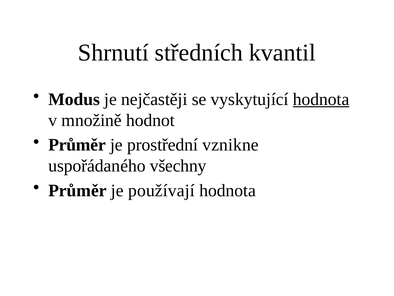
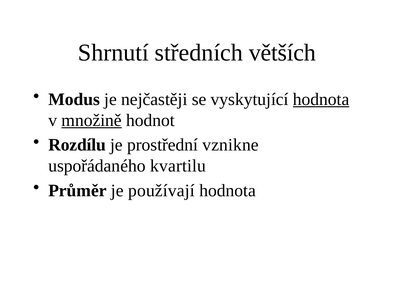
kvantil: kvantil -> větších (282, 53)
množině underline: none -> present (92, 120)
Průměr: Průměr -> Rozdílu (77, 145)
všechny: všechny -> kvartilu (178, 166)
